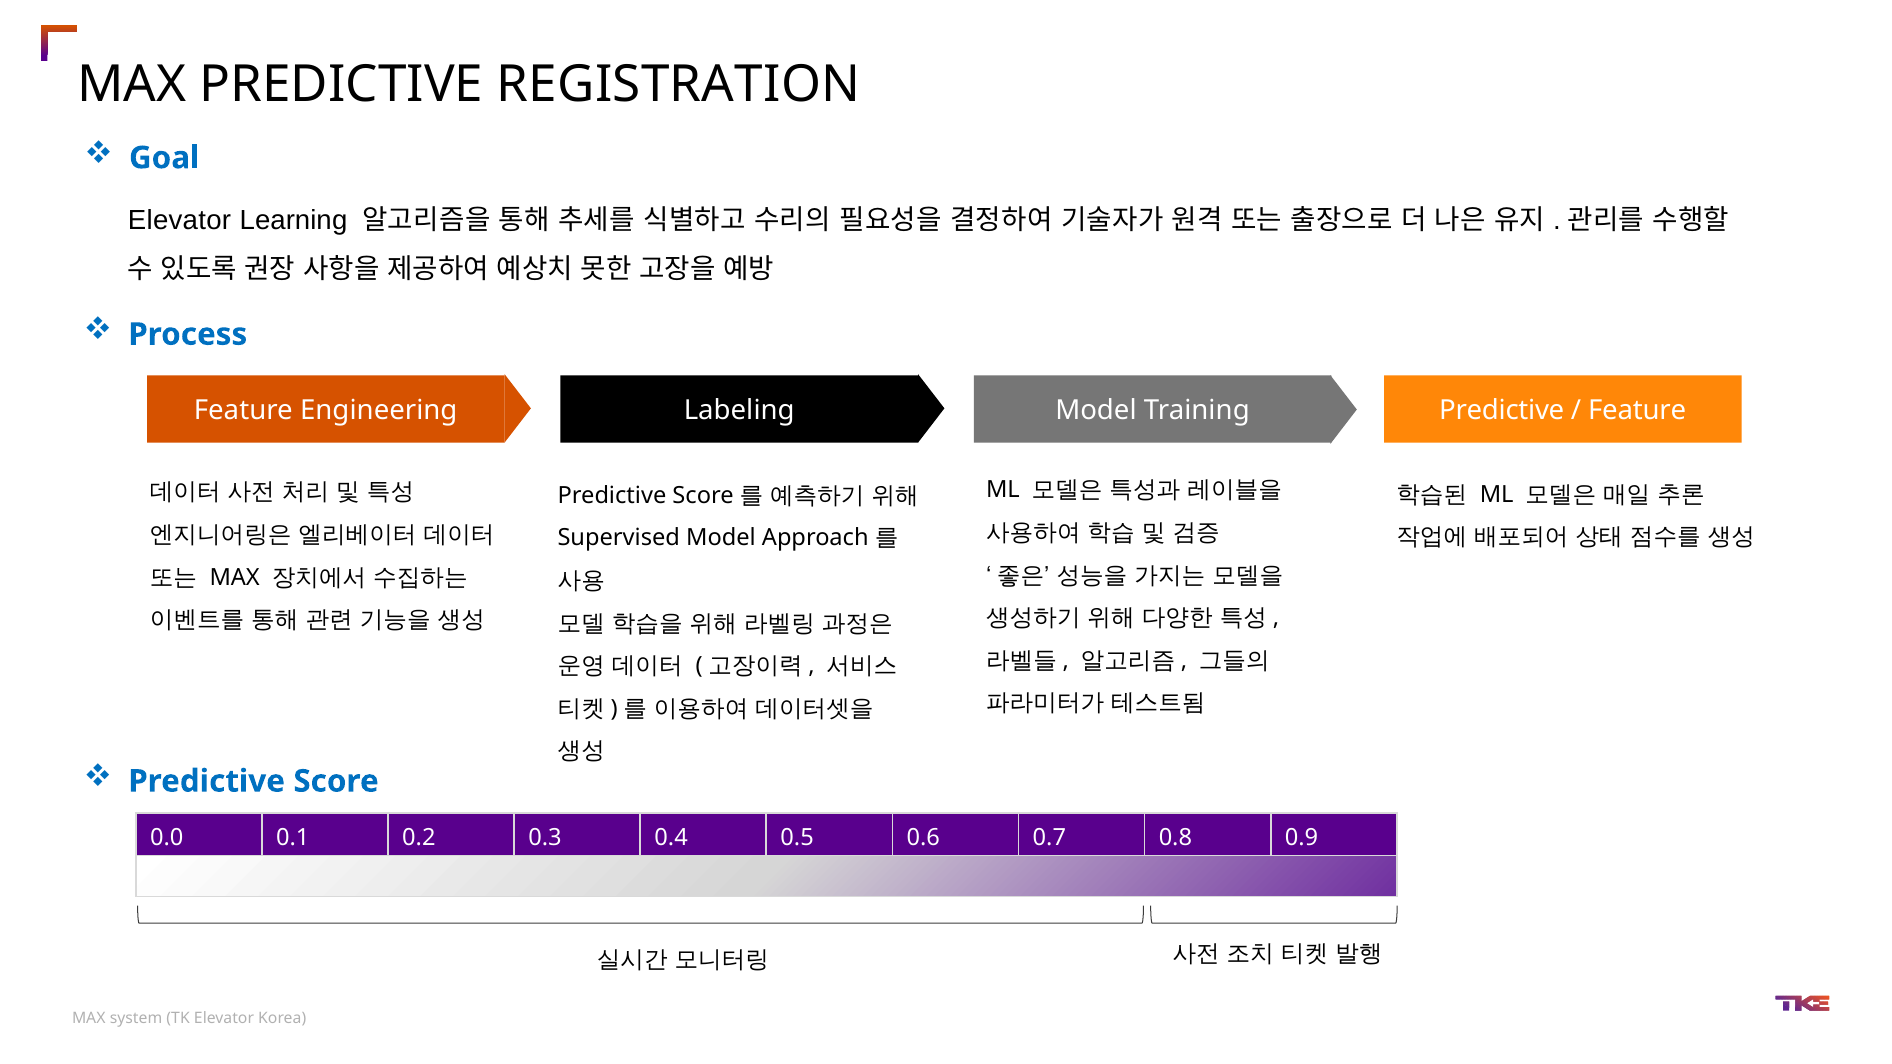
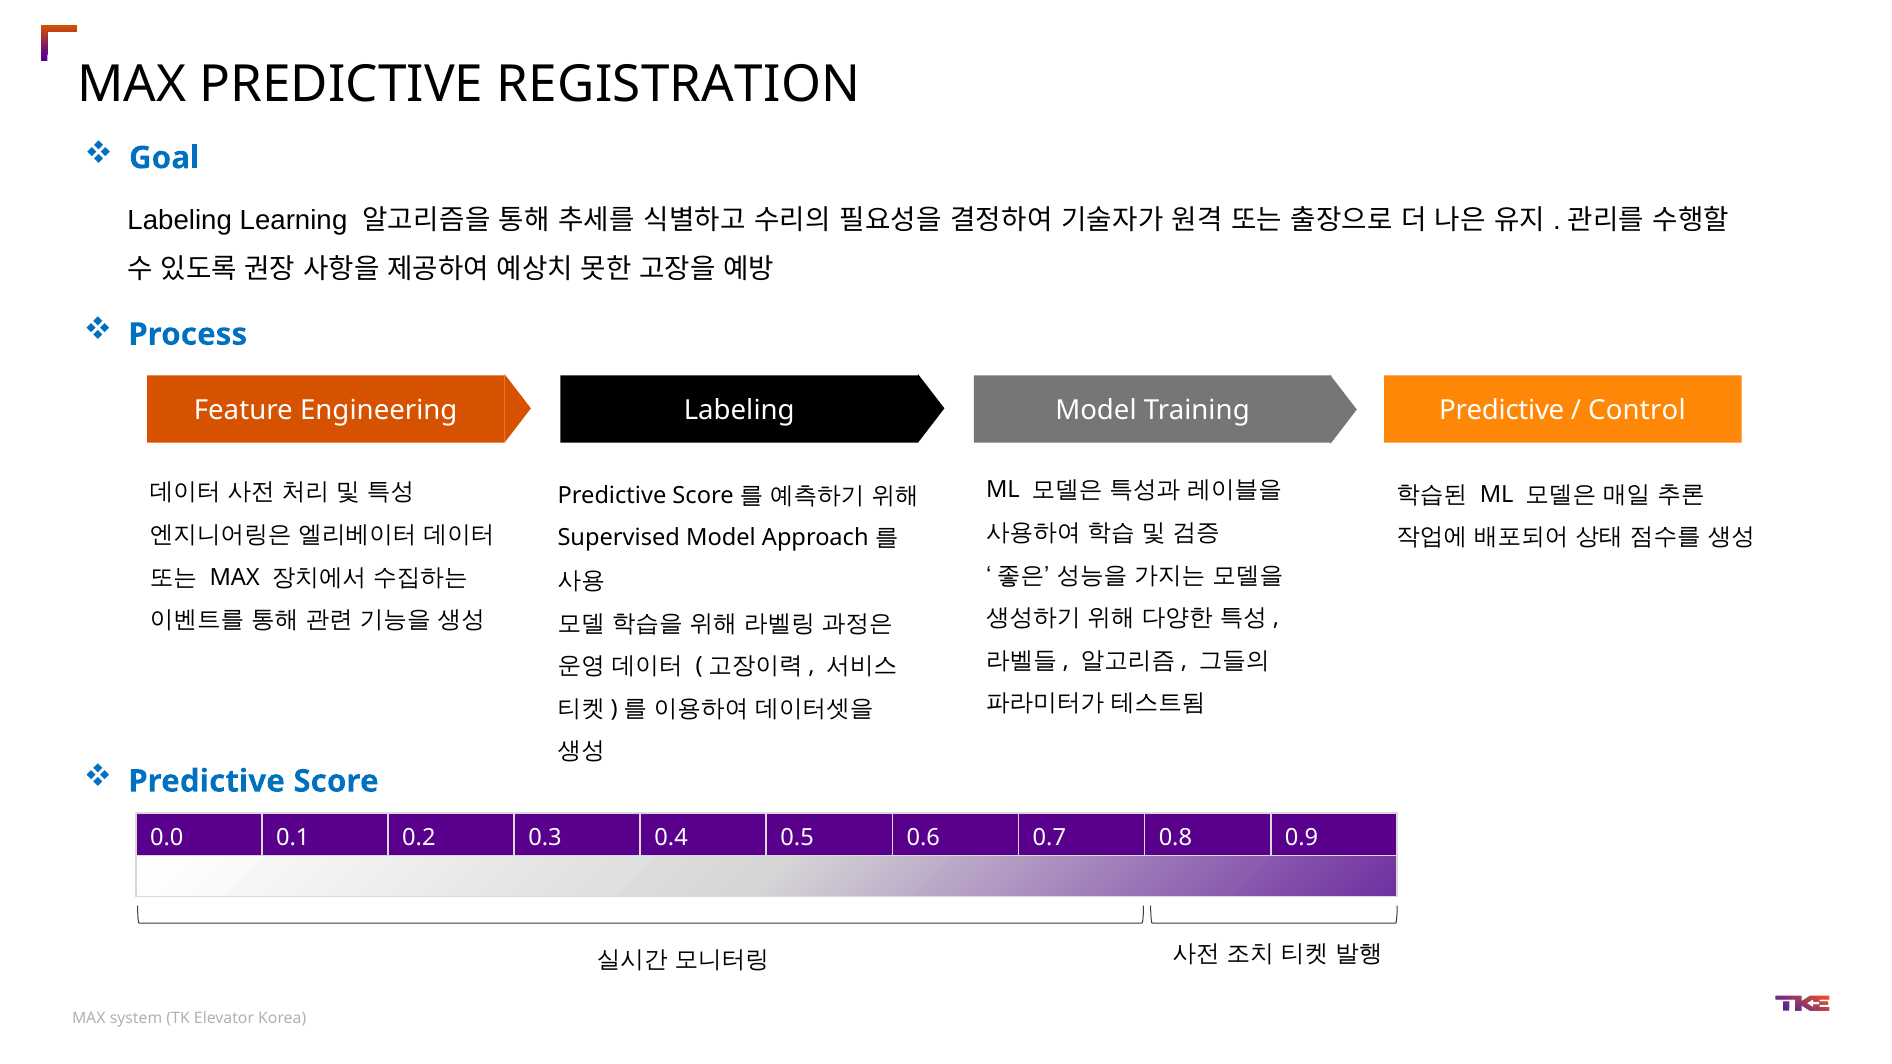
Elevator: Elevator -> Labeling (180, 220)
Feature: Feature -> Control (1637, 411)
